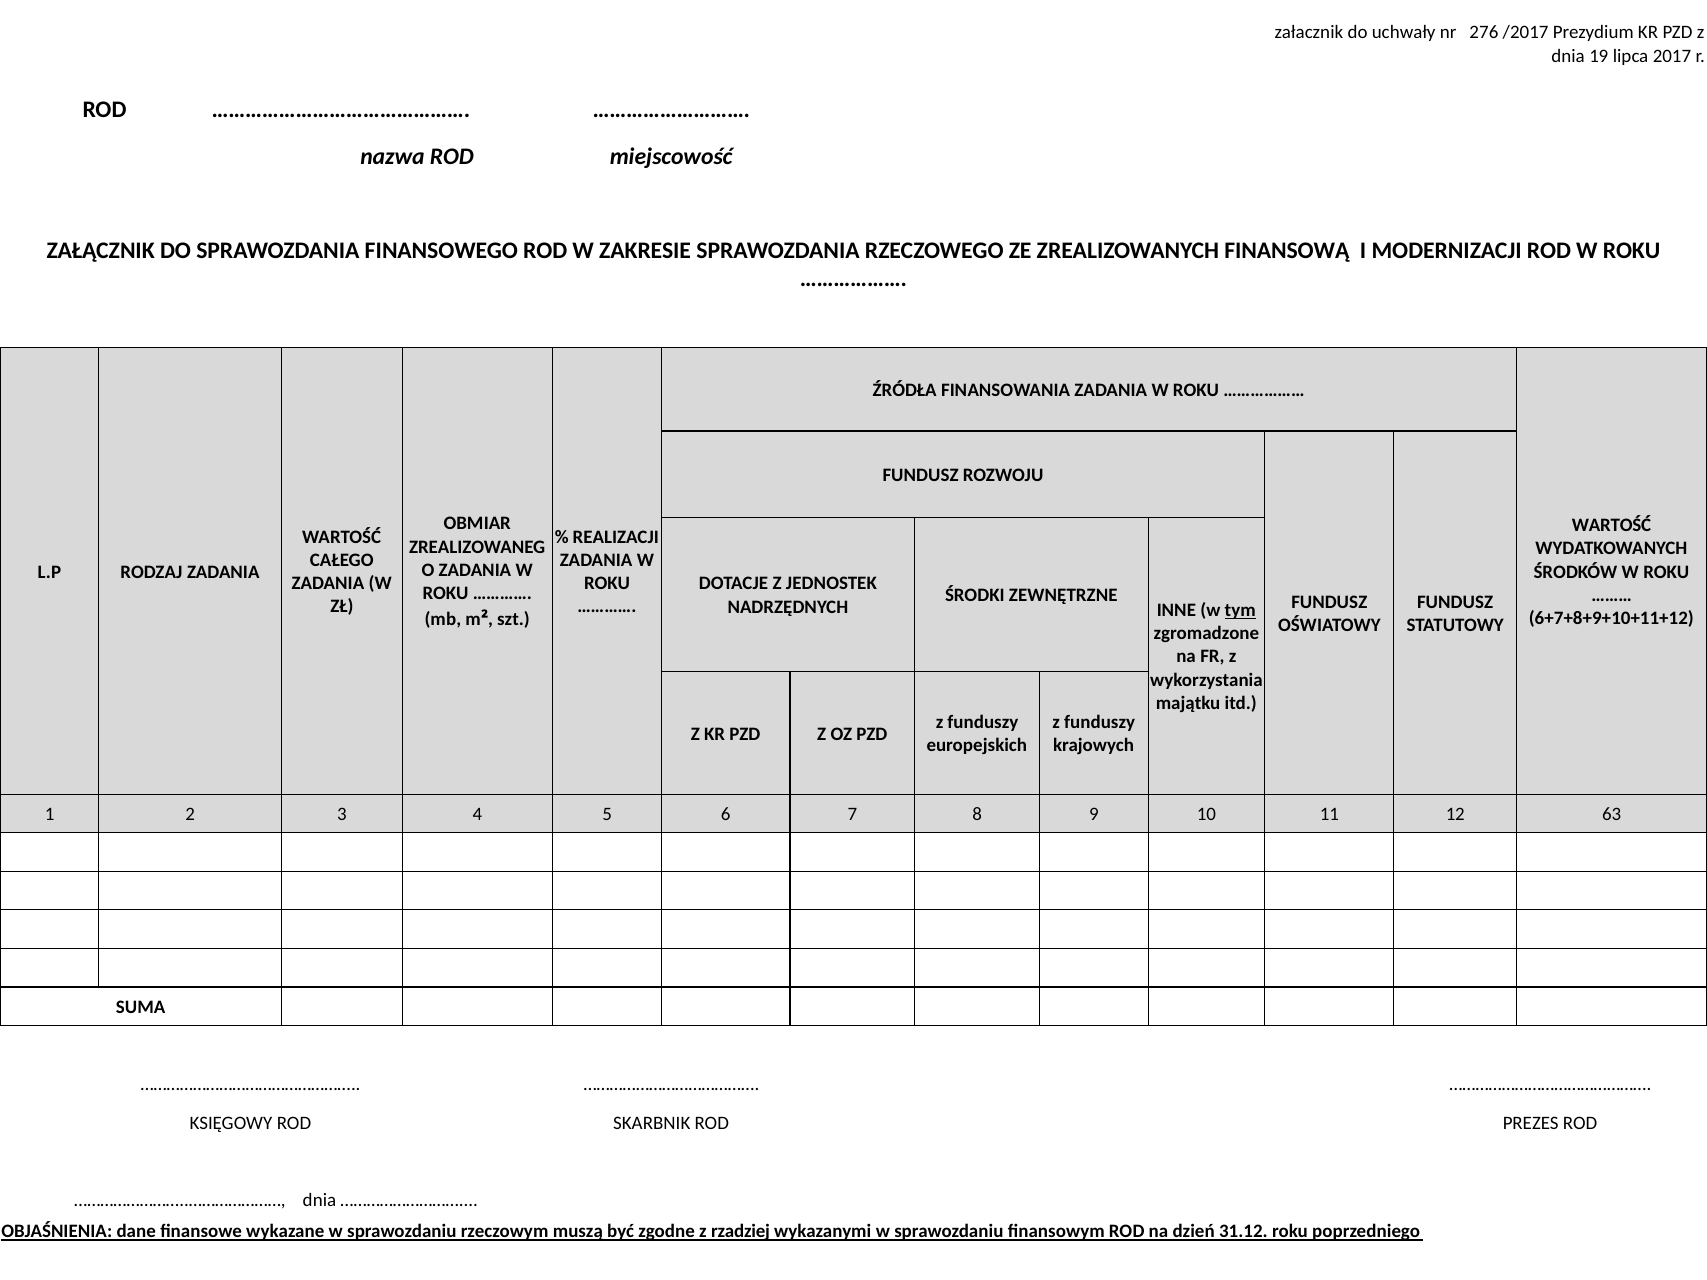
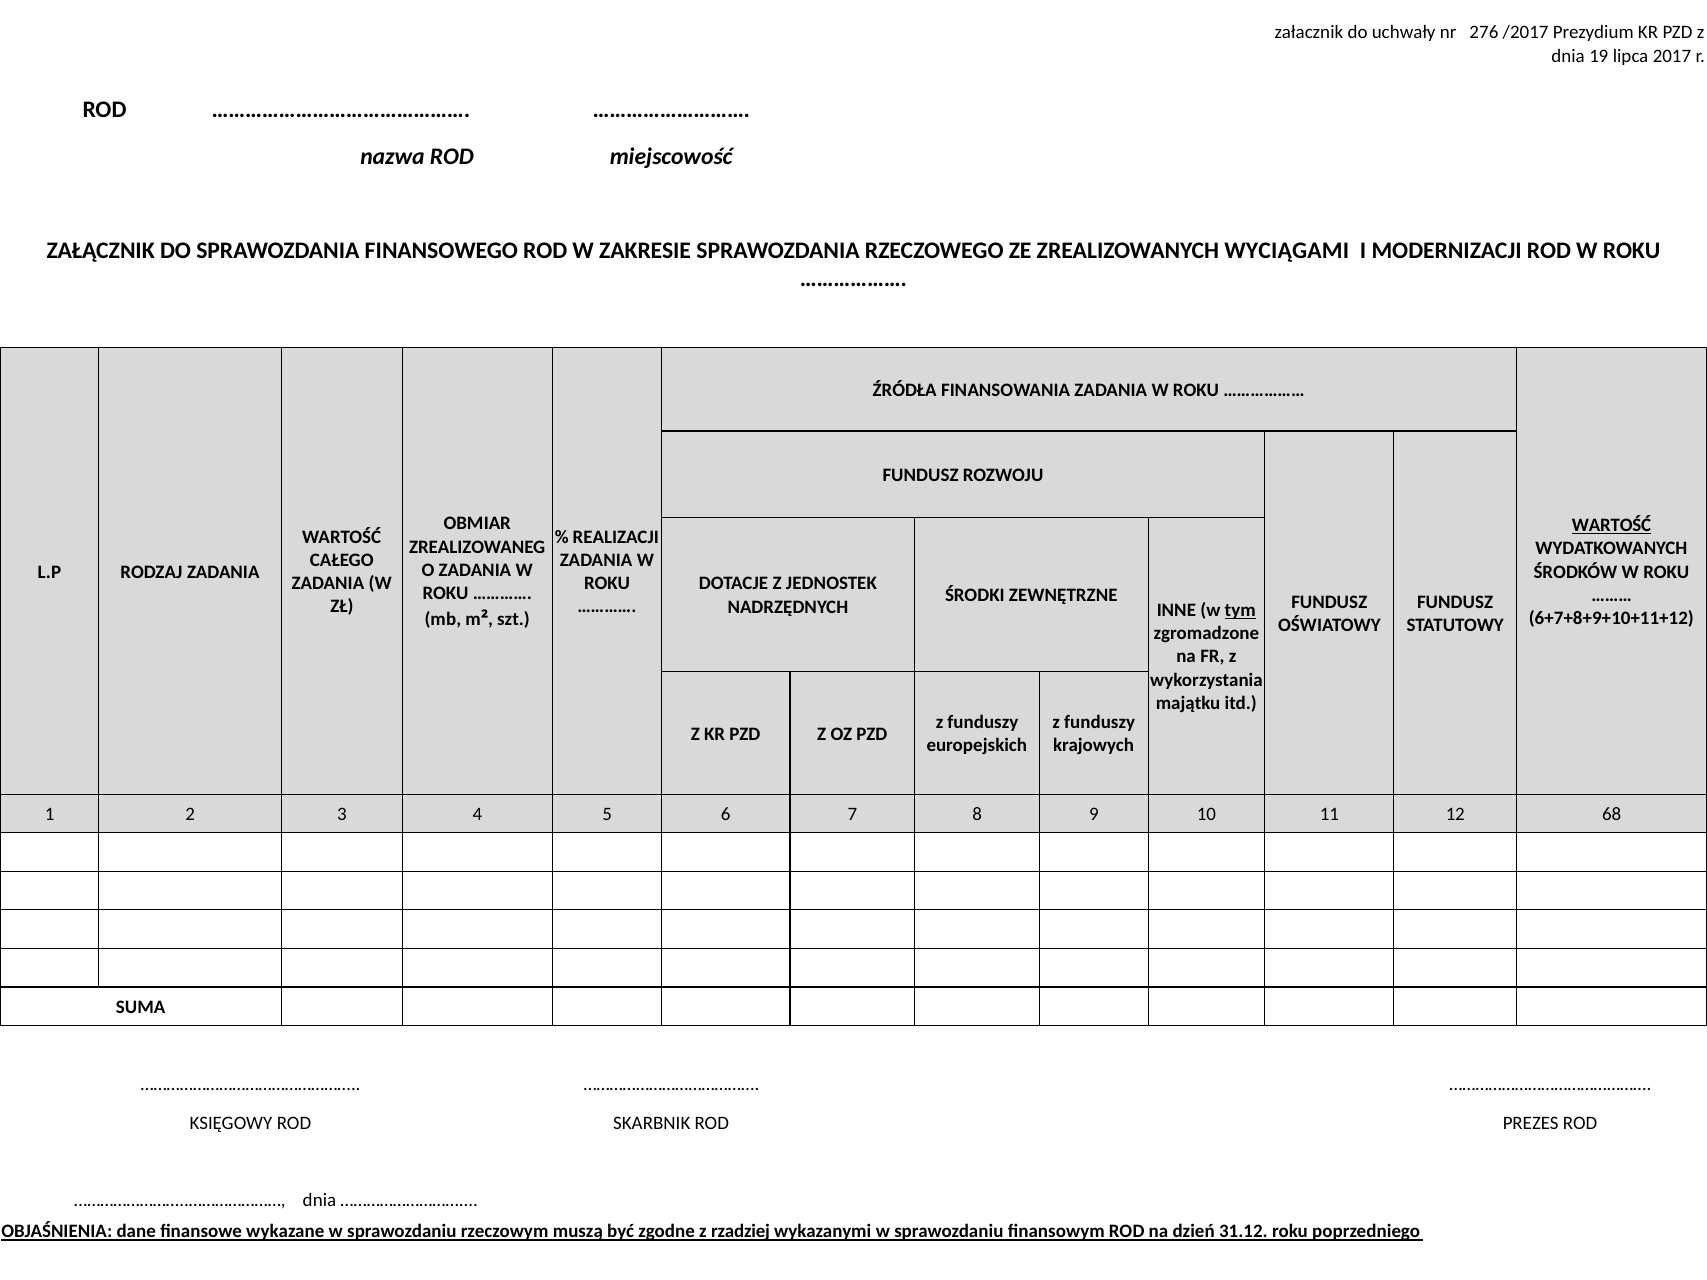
FINANSOWĄ: FINANSOWĄ -> WYCIĄGAMI (1287, 250)
WARTOŚĆ underline: none -> present (1612, 525)
63: 63 -> 68 (1612, 815)
